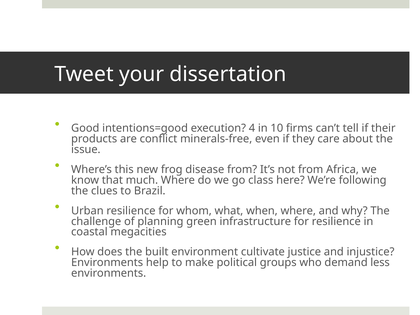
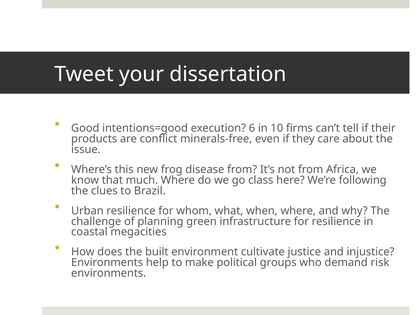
4: 4 -> 6 (252, 128)
less: less -> risk (380, 263)
